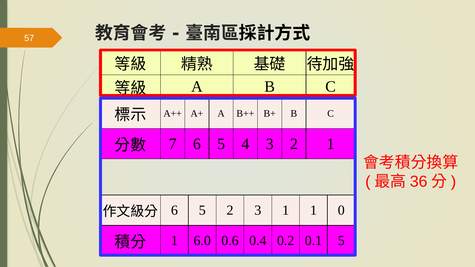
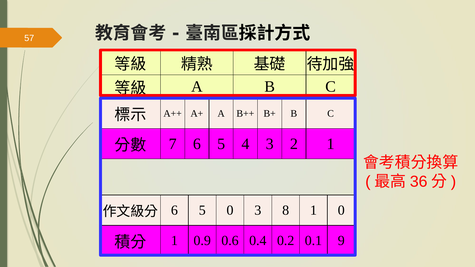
5 2: 2 -> 0 (230, 211)
3 1: 1 -> 8 (286, 211)
6.0: 6.0 -> 0.9 (202, 241)
0.1 5: 5 -> 9 (341, 241)
